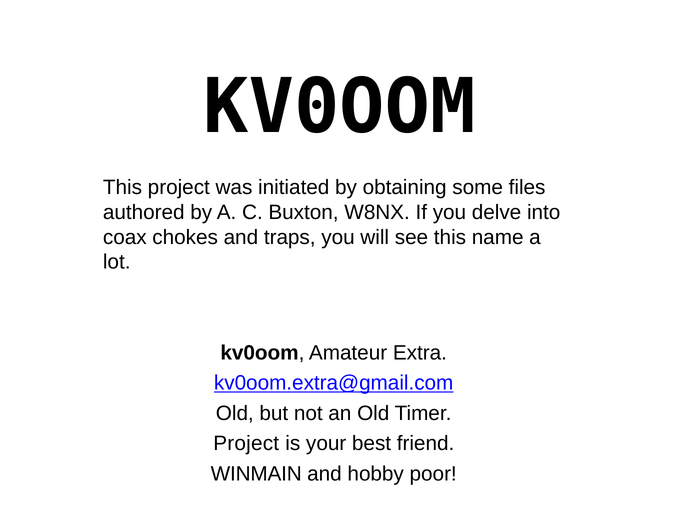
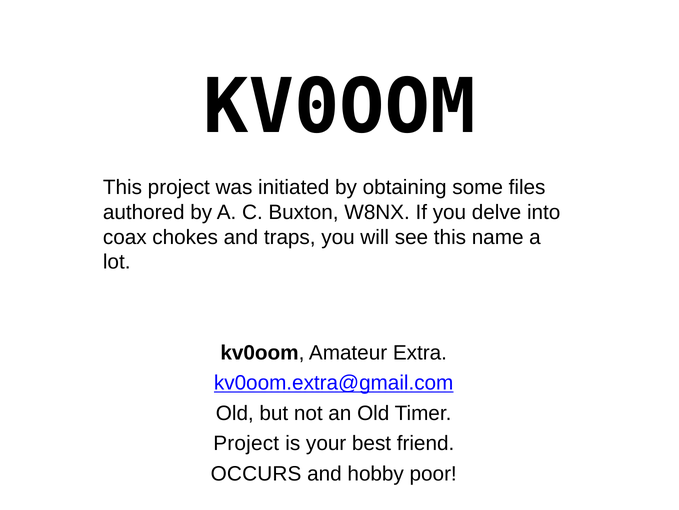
WINMAIN: WINMAIN -> OCCURS (256, 473)
